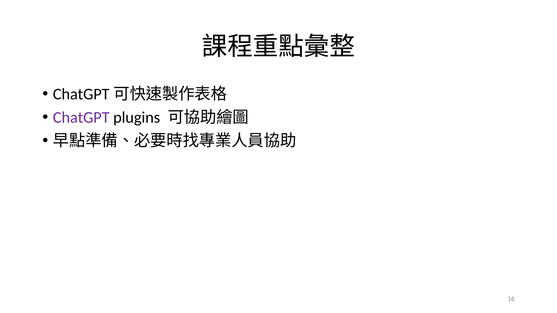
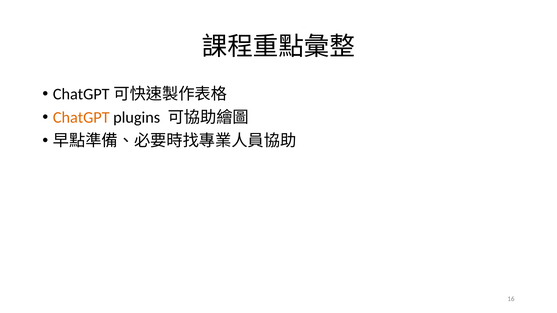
ChatGPT colour: purple -> orange (81, 117)
